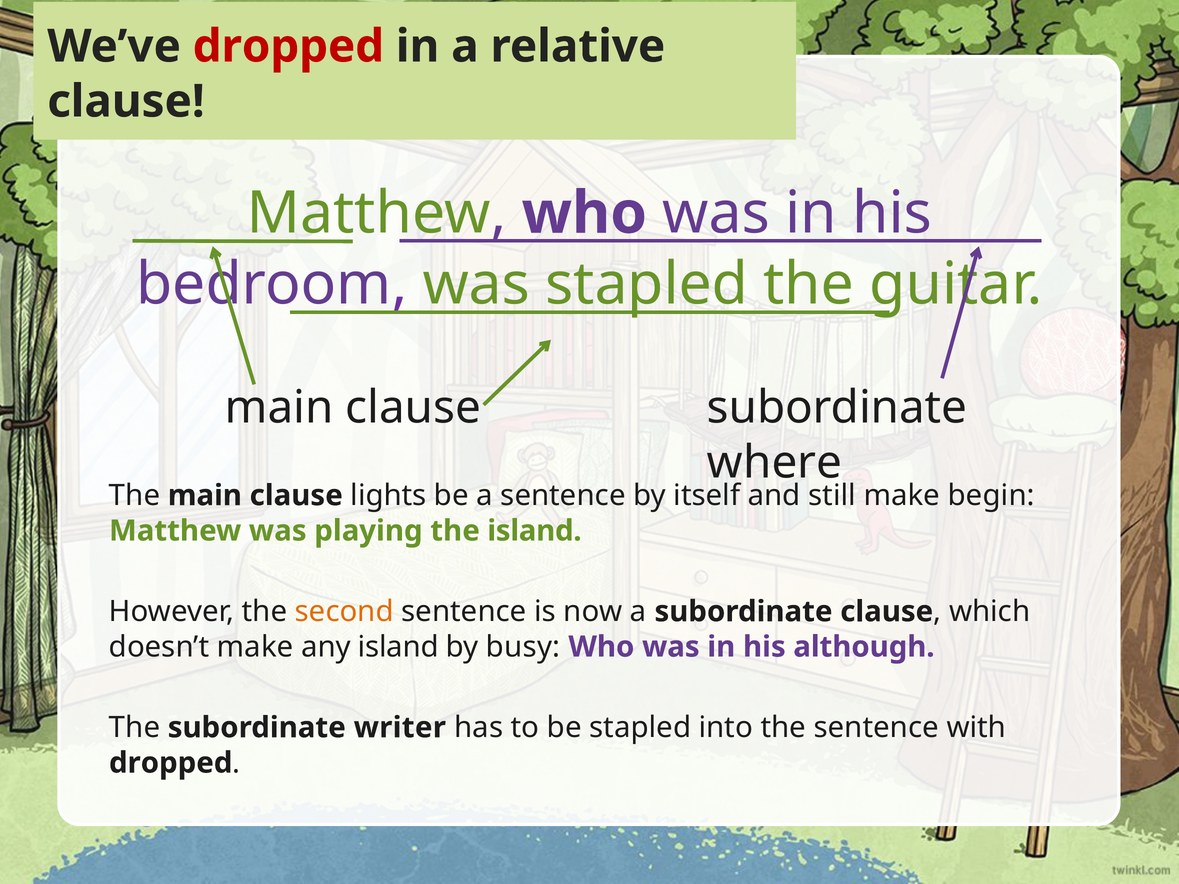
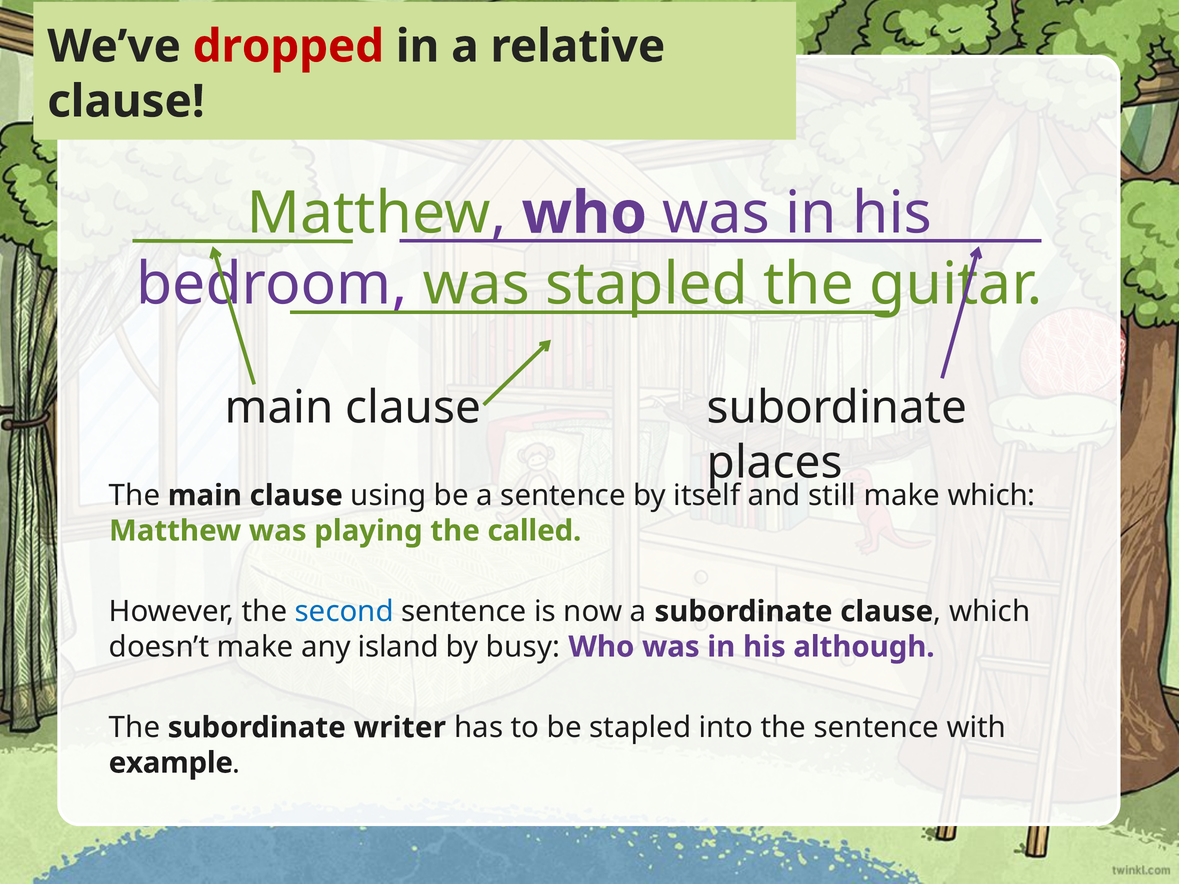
where: where -> places (775, 463)
lights: lights -> using (388, 496)
make begin: begin -> which (991, 496)
the island: island -> called (534, 531)
second colour: orange -> blue (344, 612)
dropped: dropped -> example (171, 763)
